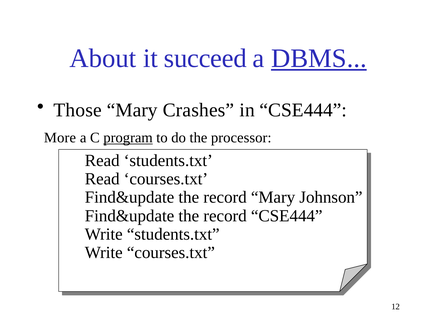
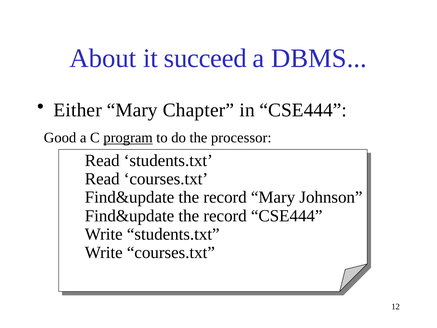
DBMS underline: present -> none (319, 58)
Those: Those -> Either (78, 110)
Crashes: Crashes -> Chapter (199, 110)
More: More -> Good (60, 138)
